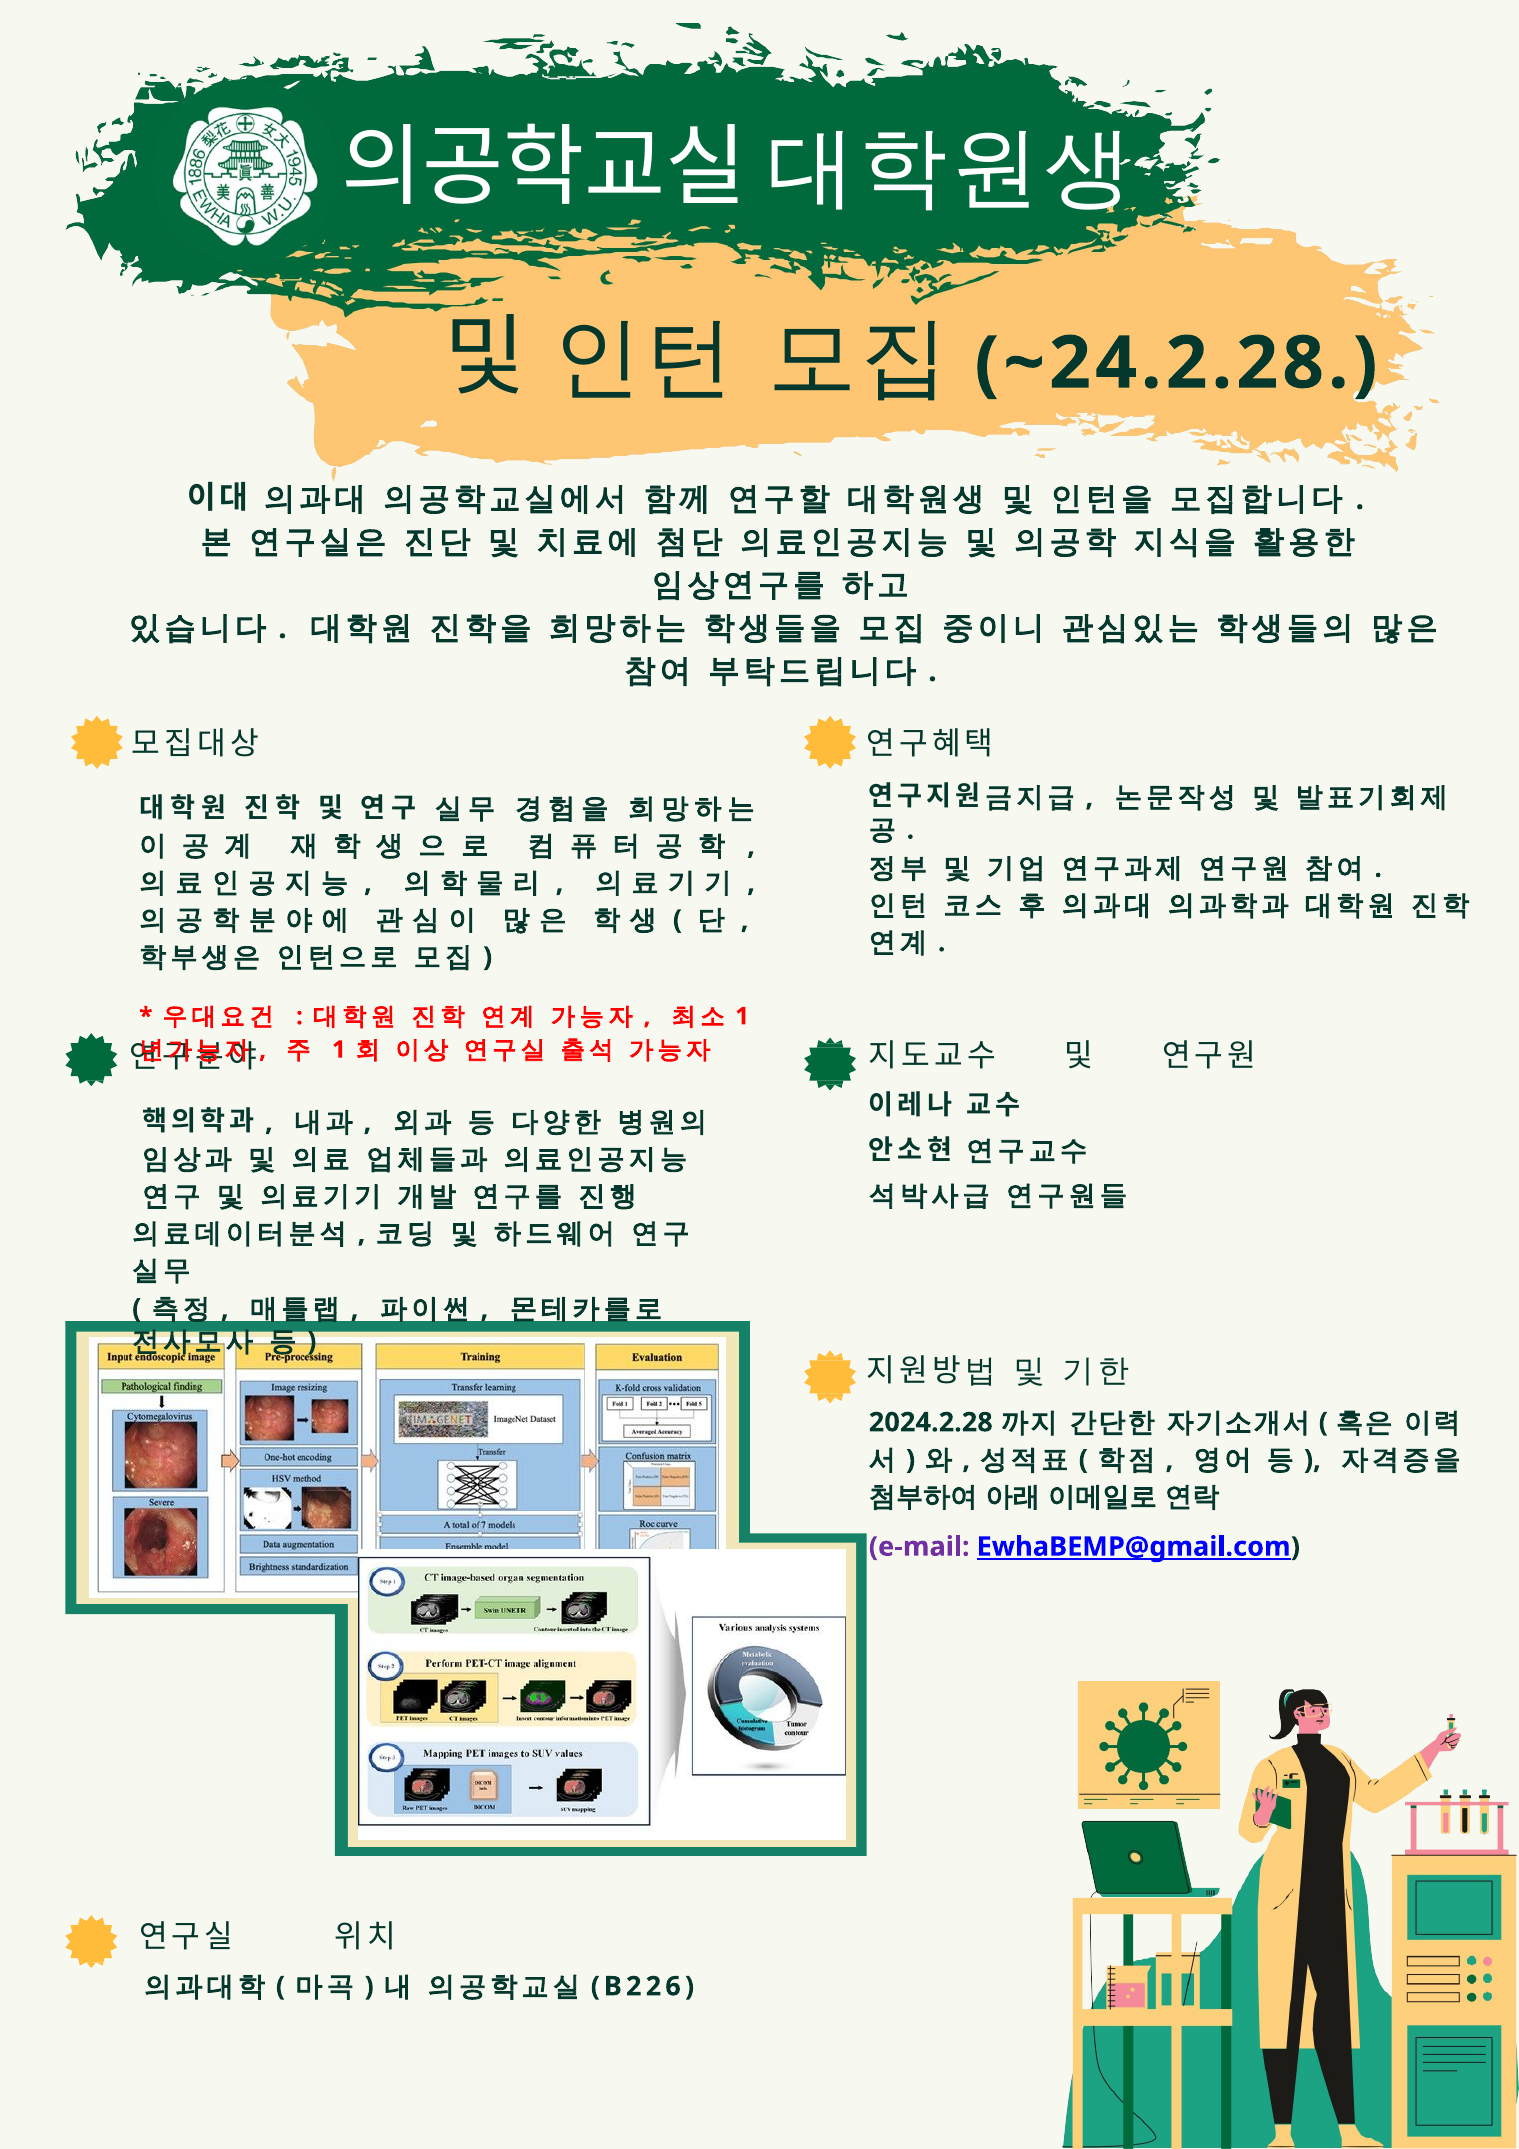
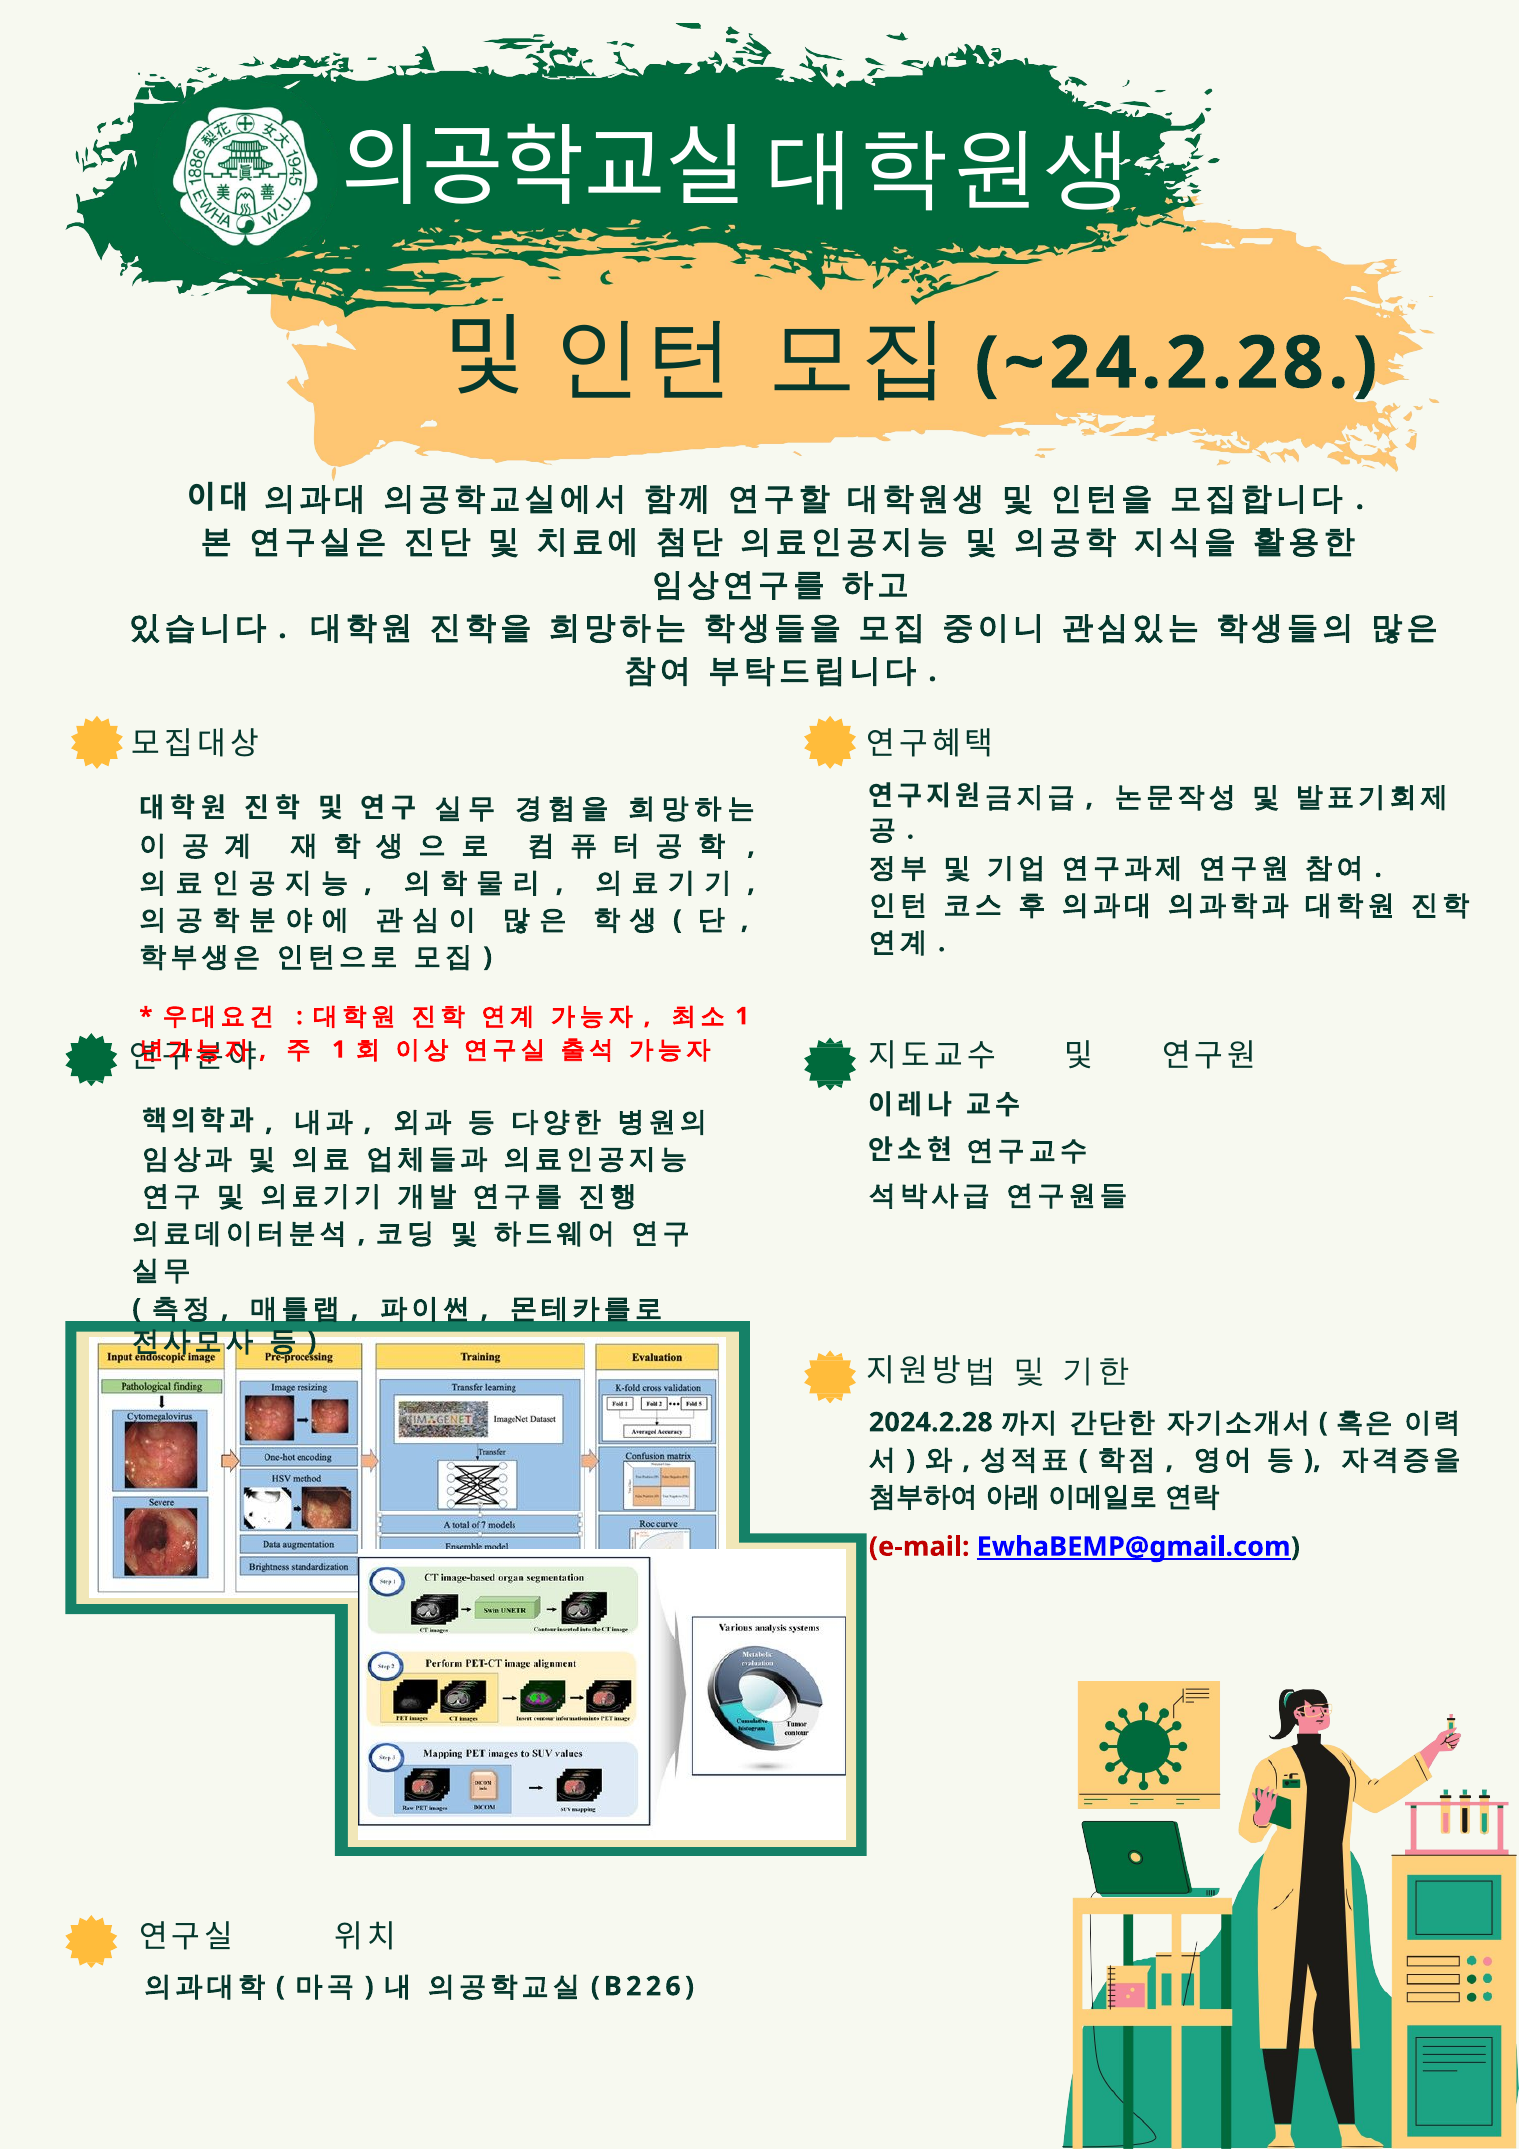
e-mail colour: purple -> red (919, 1547)
